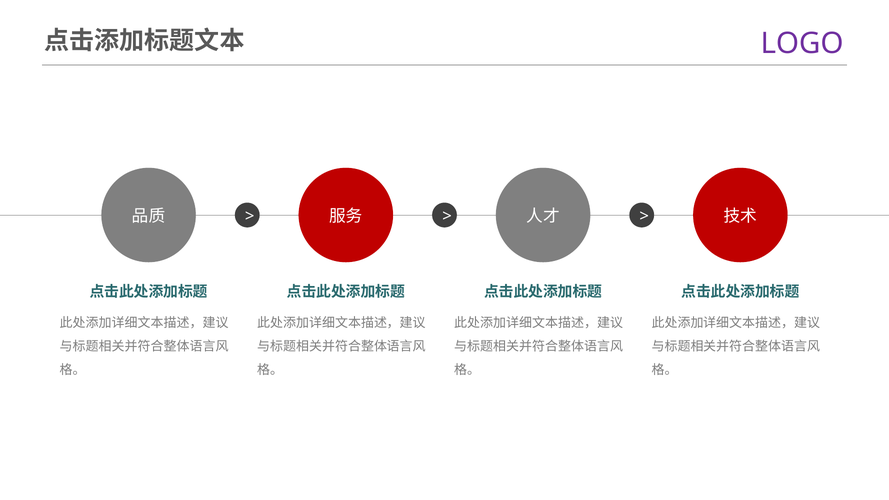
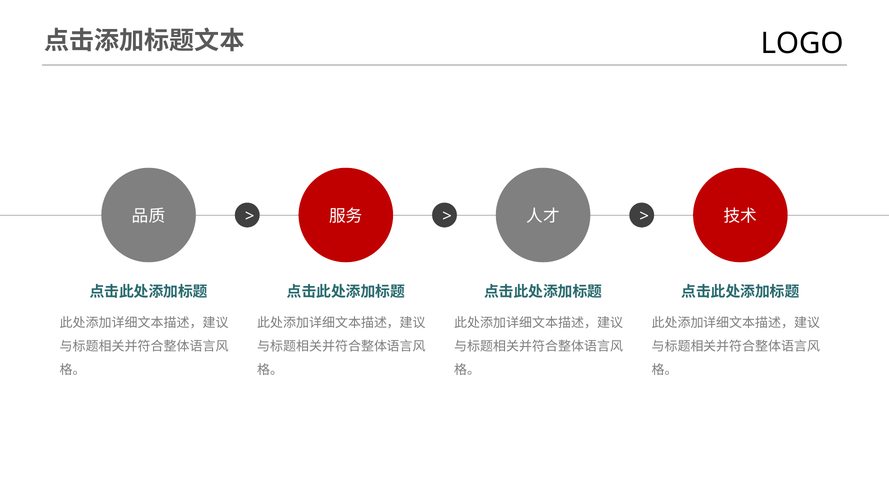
LOGO colour: purple -> black (802, 43)
